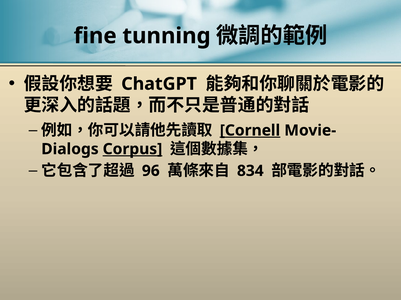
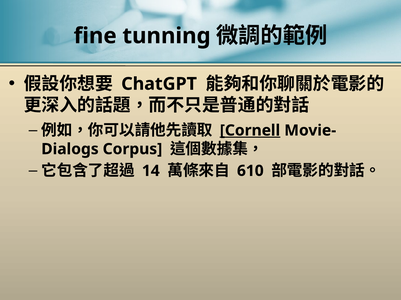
Corpus underline: present -> none (132, 149)
96: 96 -> 14 (151, 171)
834: 834 -> 610 (250, 171)
